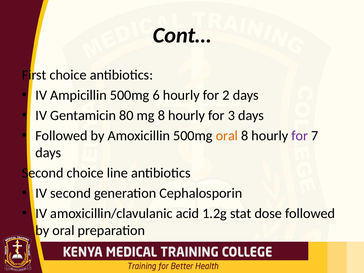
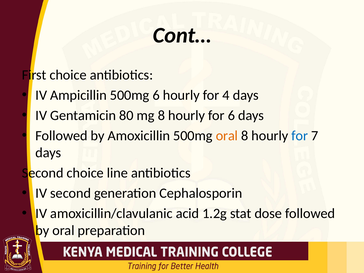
2: 2 -> 4 (226, 95)
for 3: 3 -> 6 (231, 116)
for colour: purple -> blue (300, 136)
